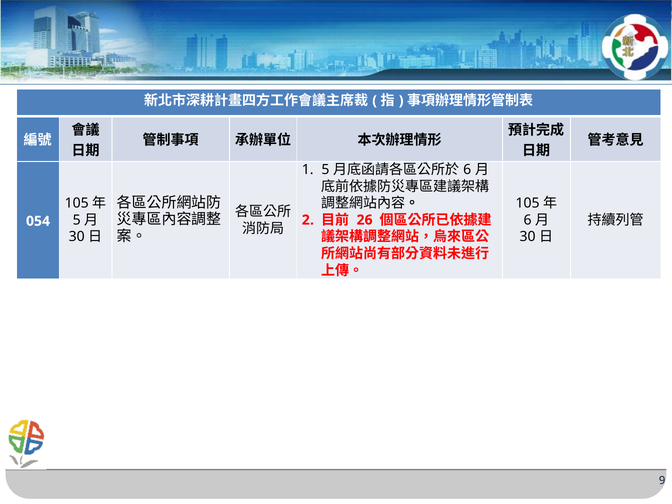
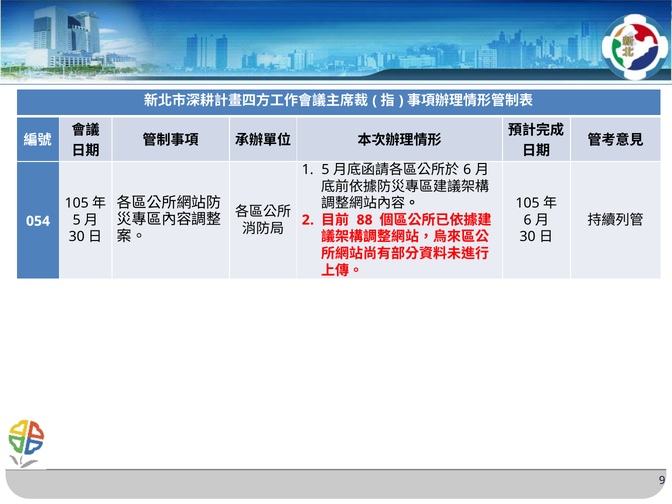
26: 26 -> 88 (365, 220)
